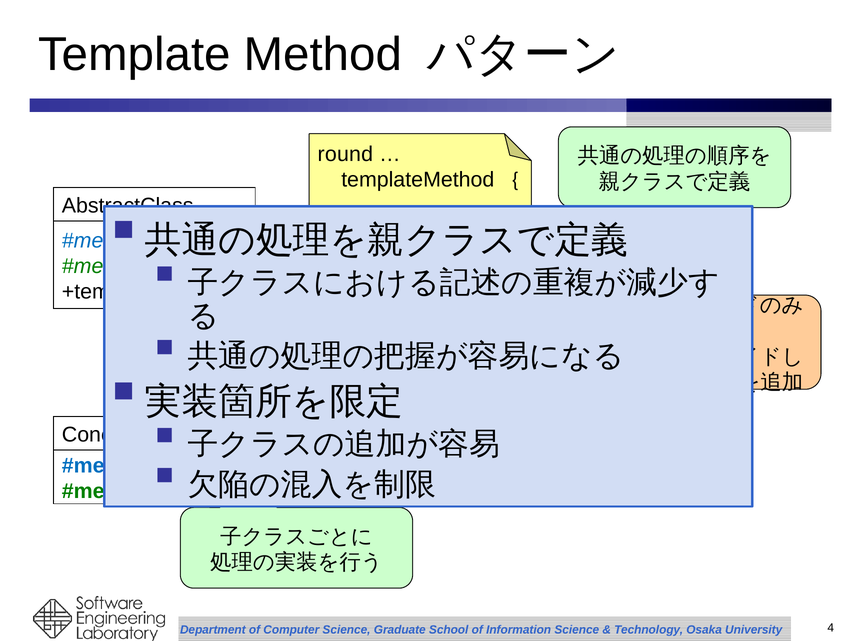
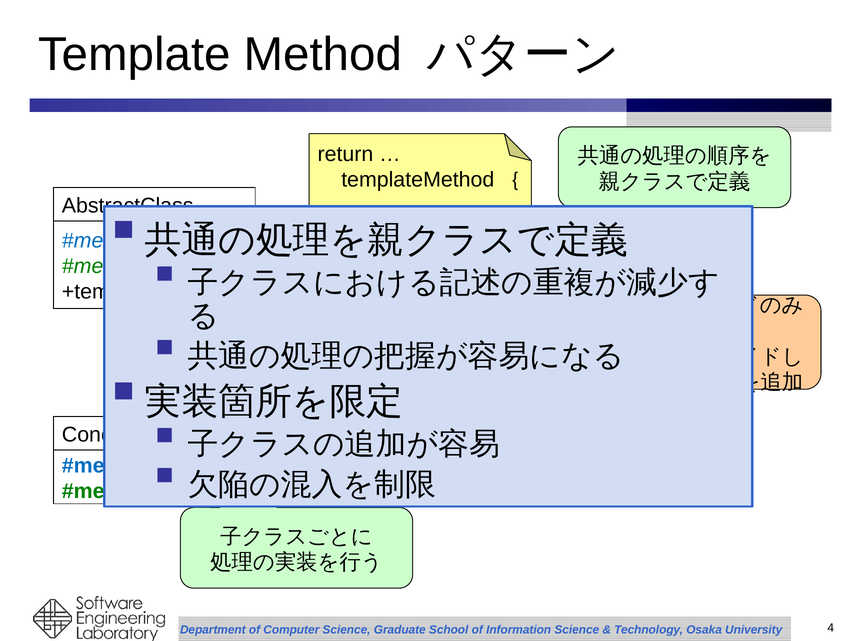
round: round -> return (345, 154)
